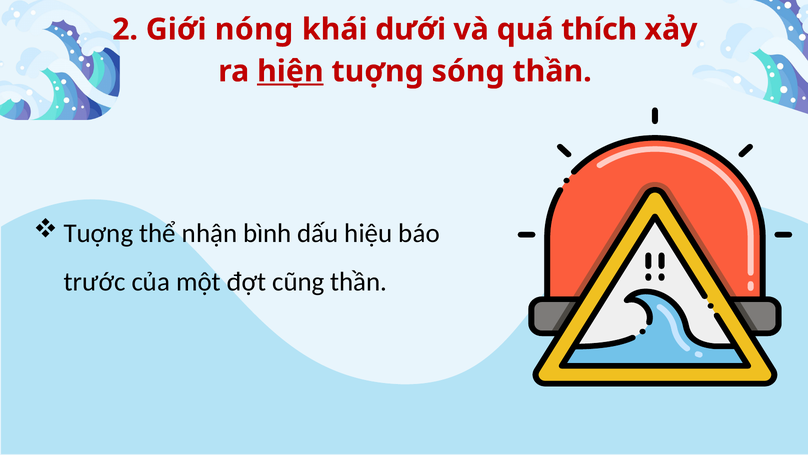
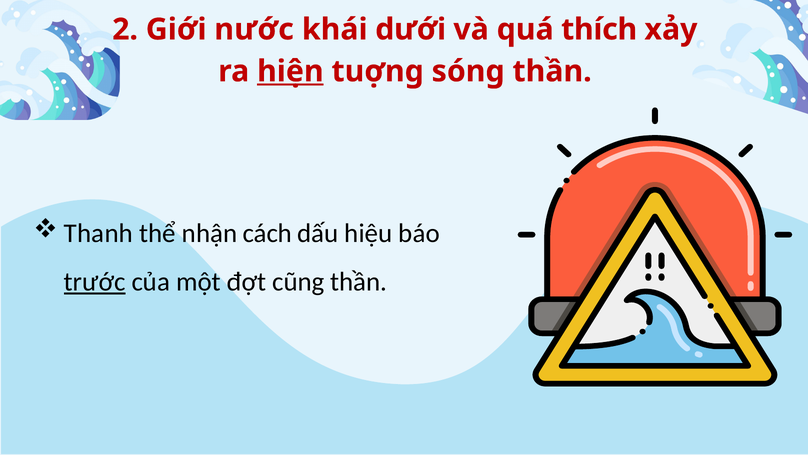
nóng: nóng -> nước (254, 29)
Tuợng: Tuợng -> Thanh (98, 233)
bình: bình -> cách (267, 233)
trước underline: none -> present (95, 282)
